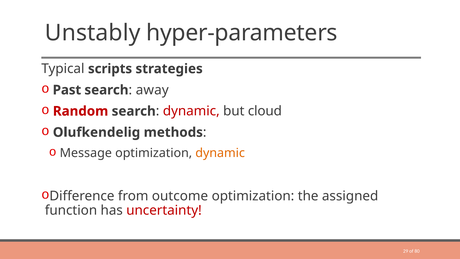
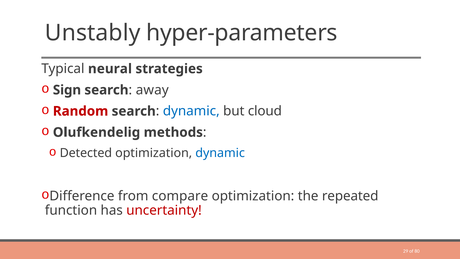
scripts: scripts -> neural (110, 69)
Past: Past -> Sign (67, 90)
dynamic colour: red -> blue (191, 111)
Message: Message -> Detected (86, 153)
dynamic colour: orange -> blue (220, 153)
outcome: outcome -> compare (180, 196)
assigned: assigned -> repeated (350, 196)
